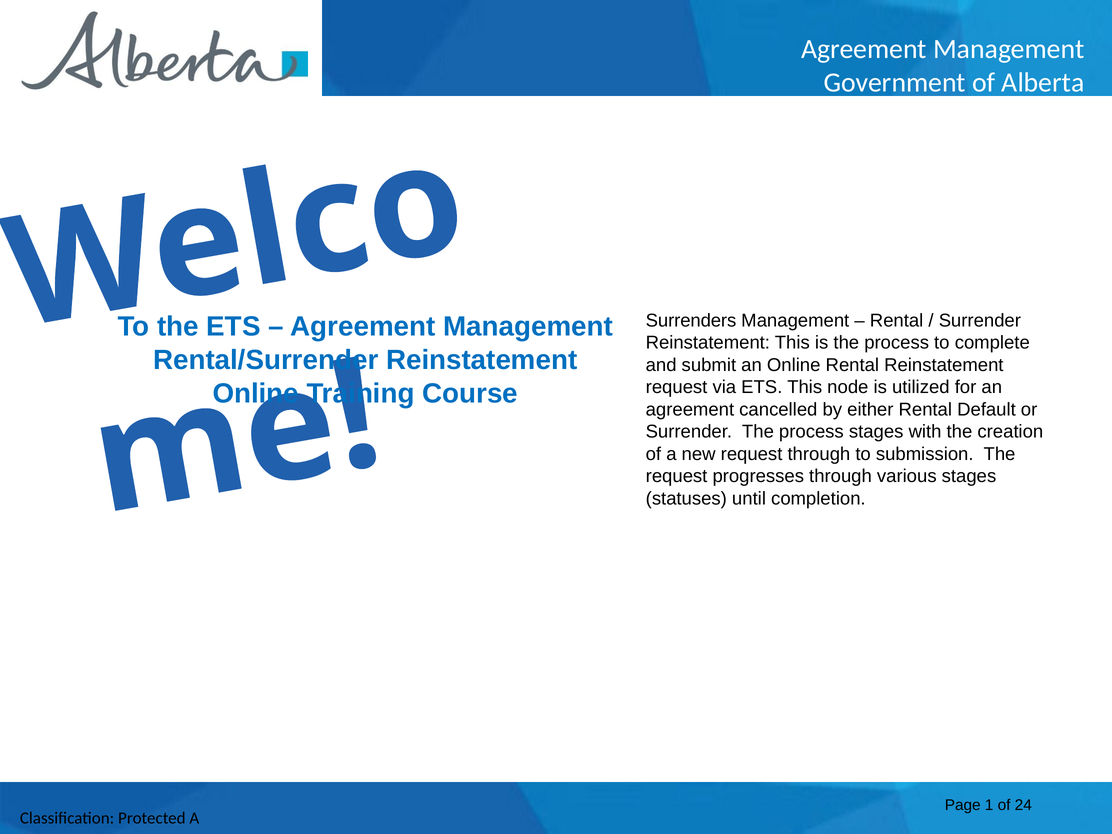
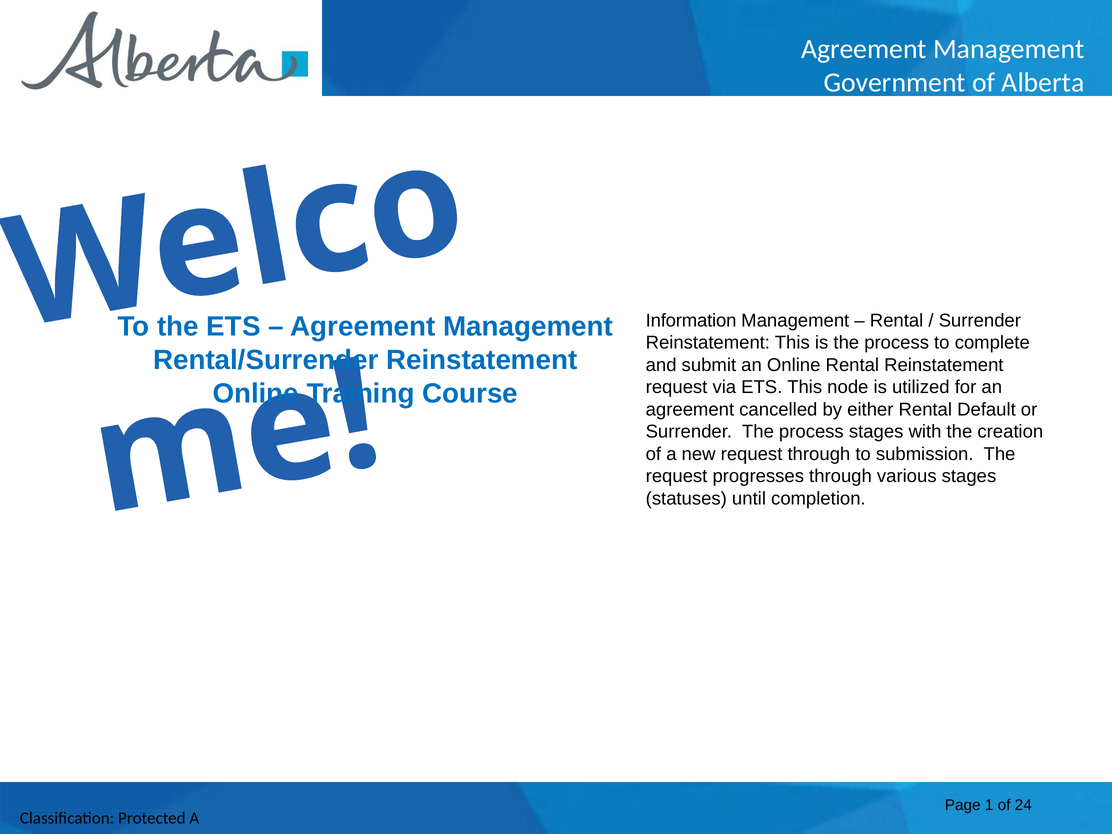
Surrenders: Surrenders -> Information (691, 321)
